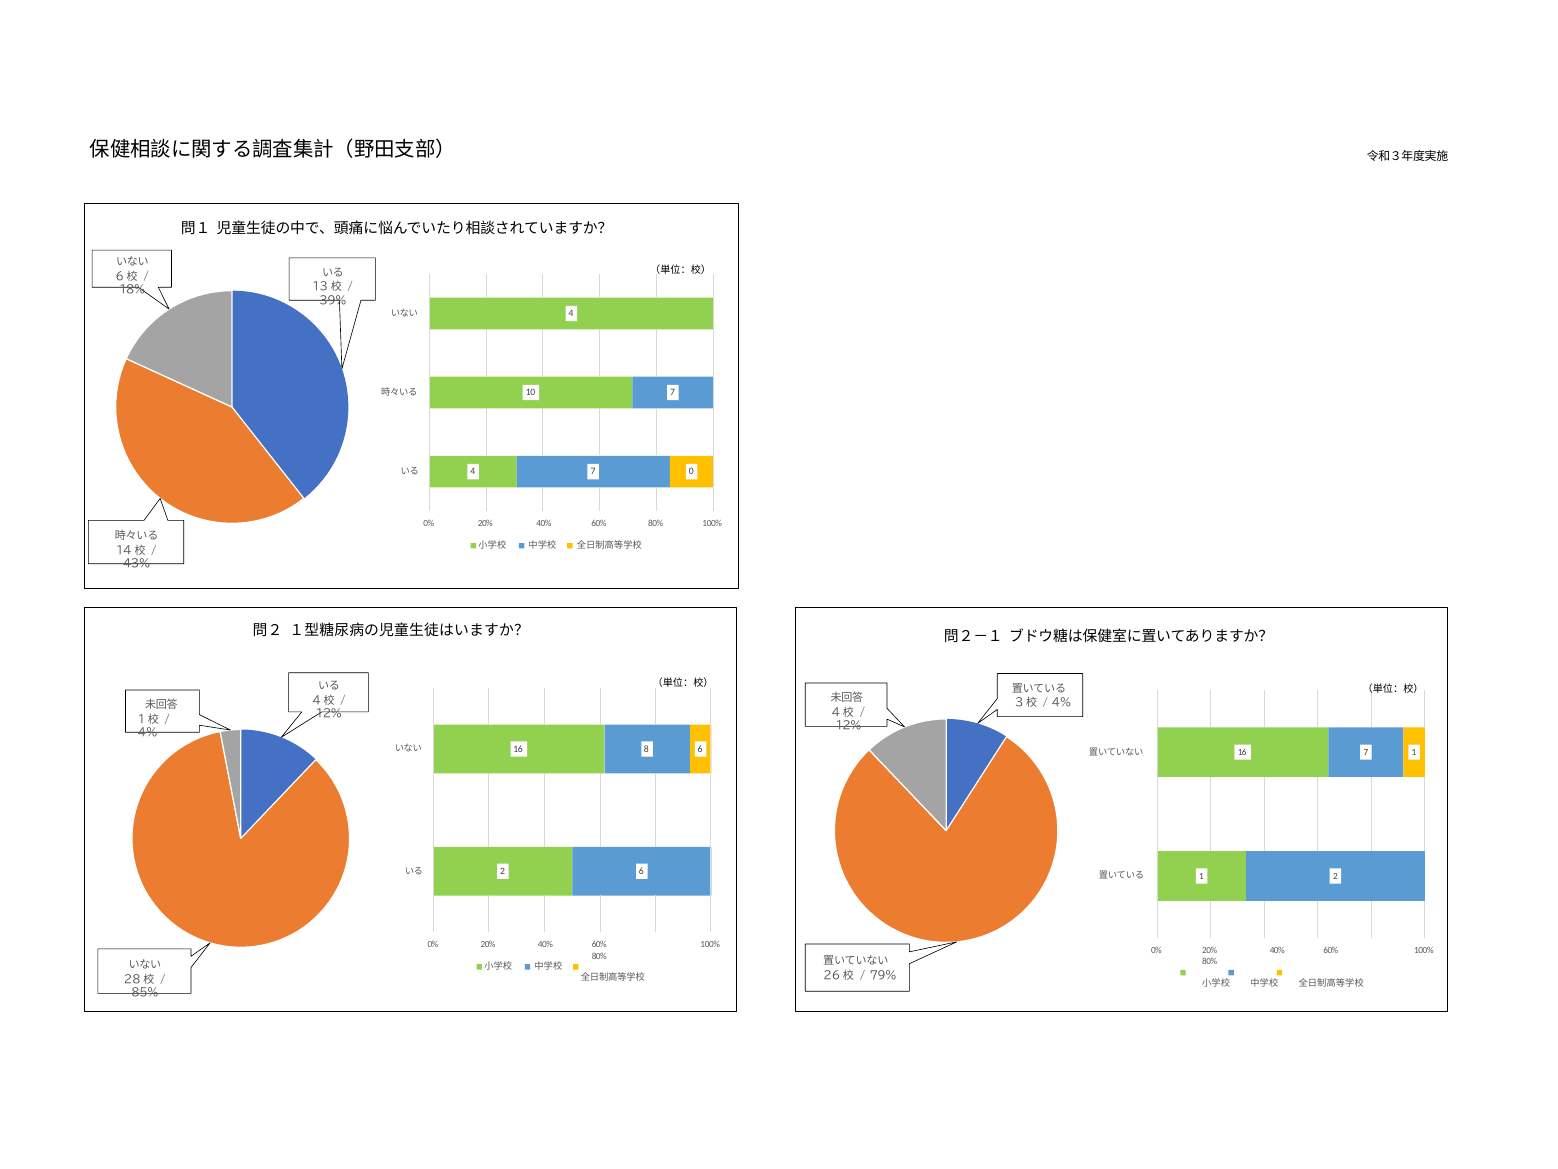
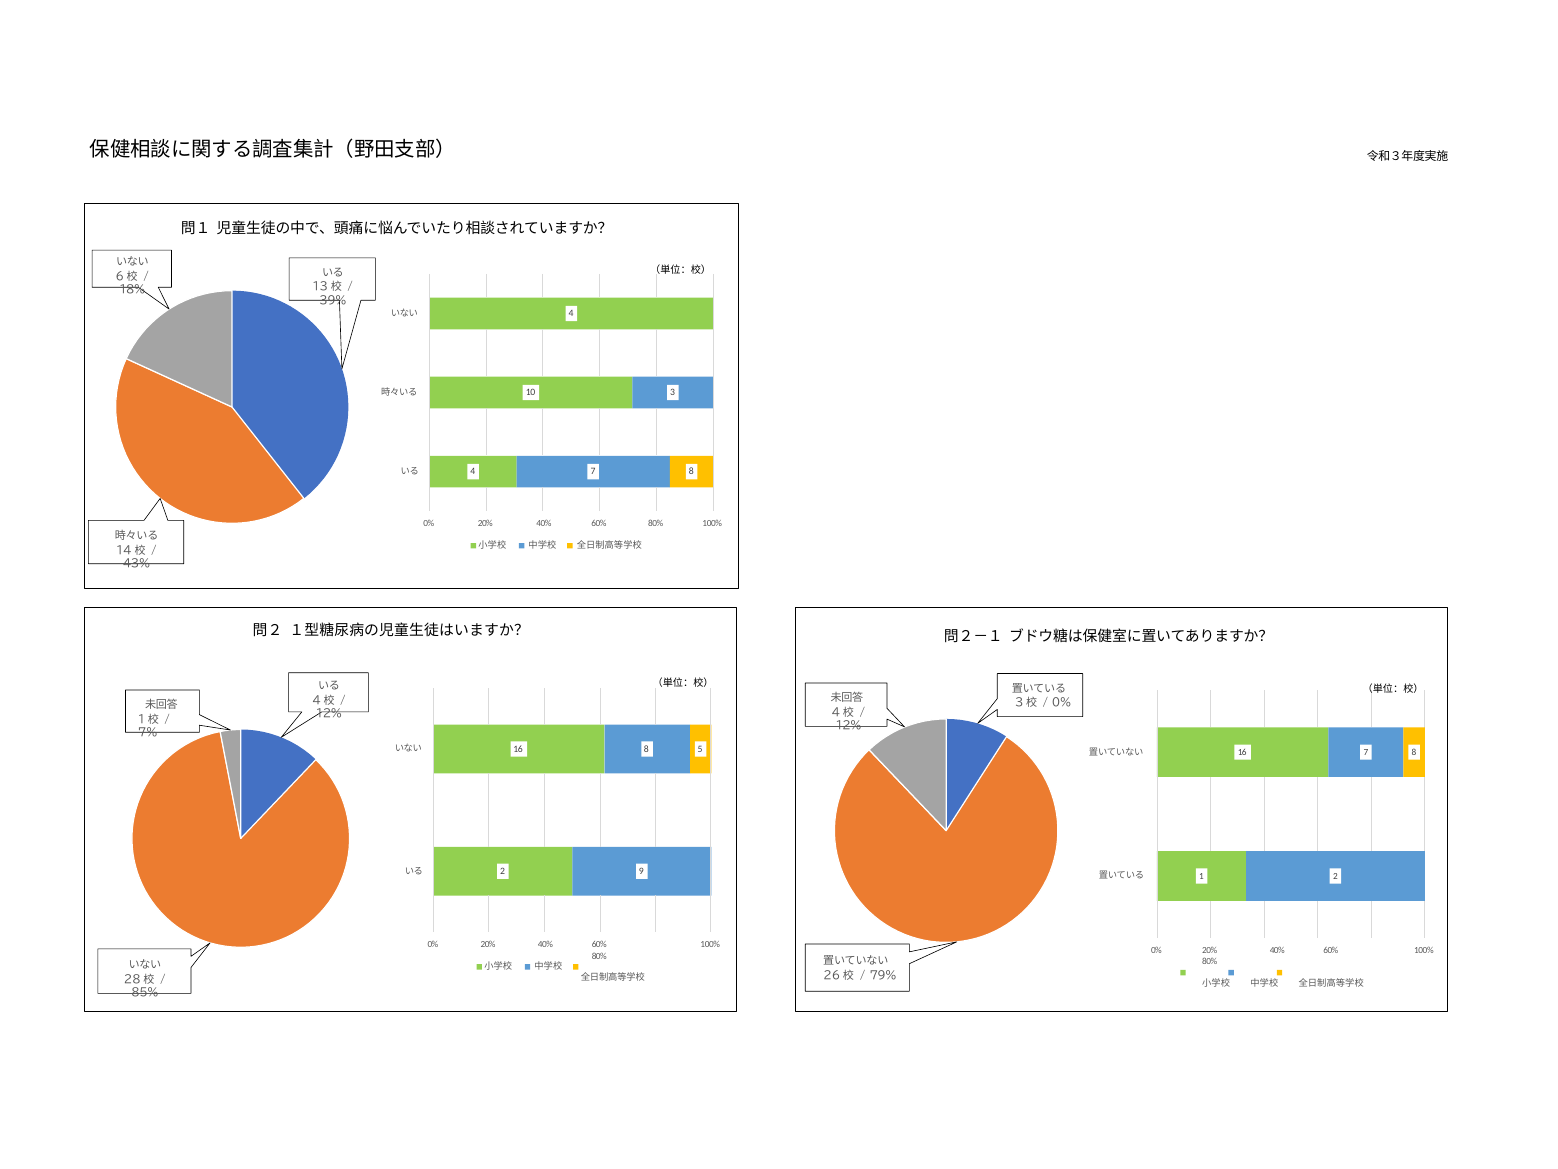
10 7: 7 -> 3 (673, 392)
4 7 0: 0 -> 8 (691, 471)
4%: 4% -> 0% (1061, 703)
4%: 4% -> 7% (148, 732)
8 6: 6 -> 5 (700, 749)
1: 1 -> 8 (1414, 752)
2 6: 6 -> 9 (641, 871)
